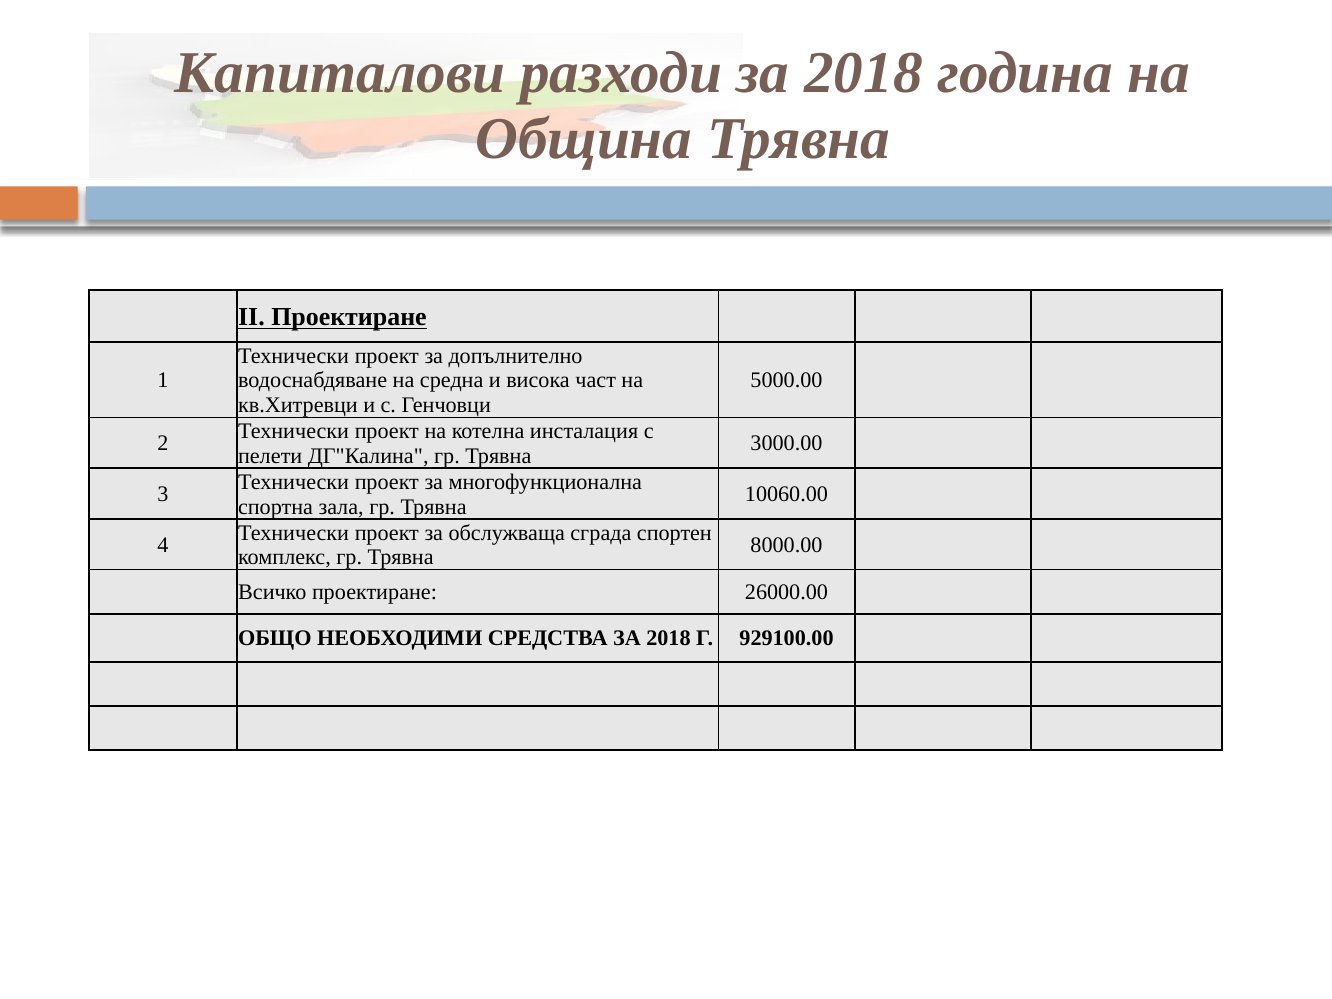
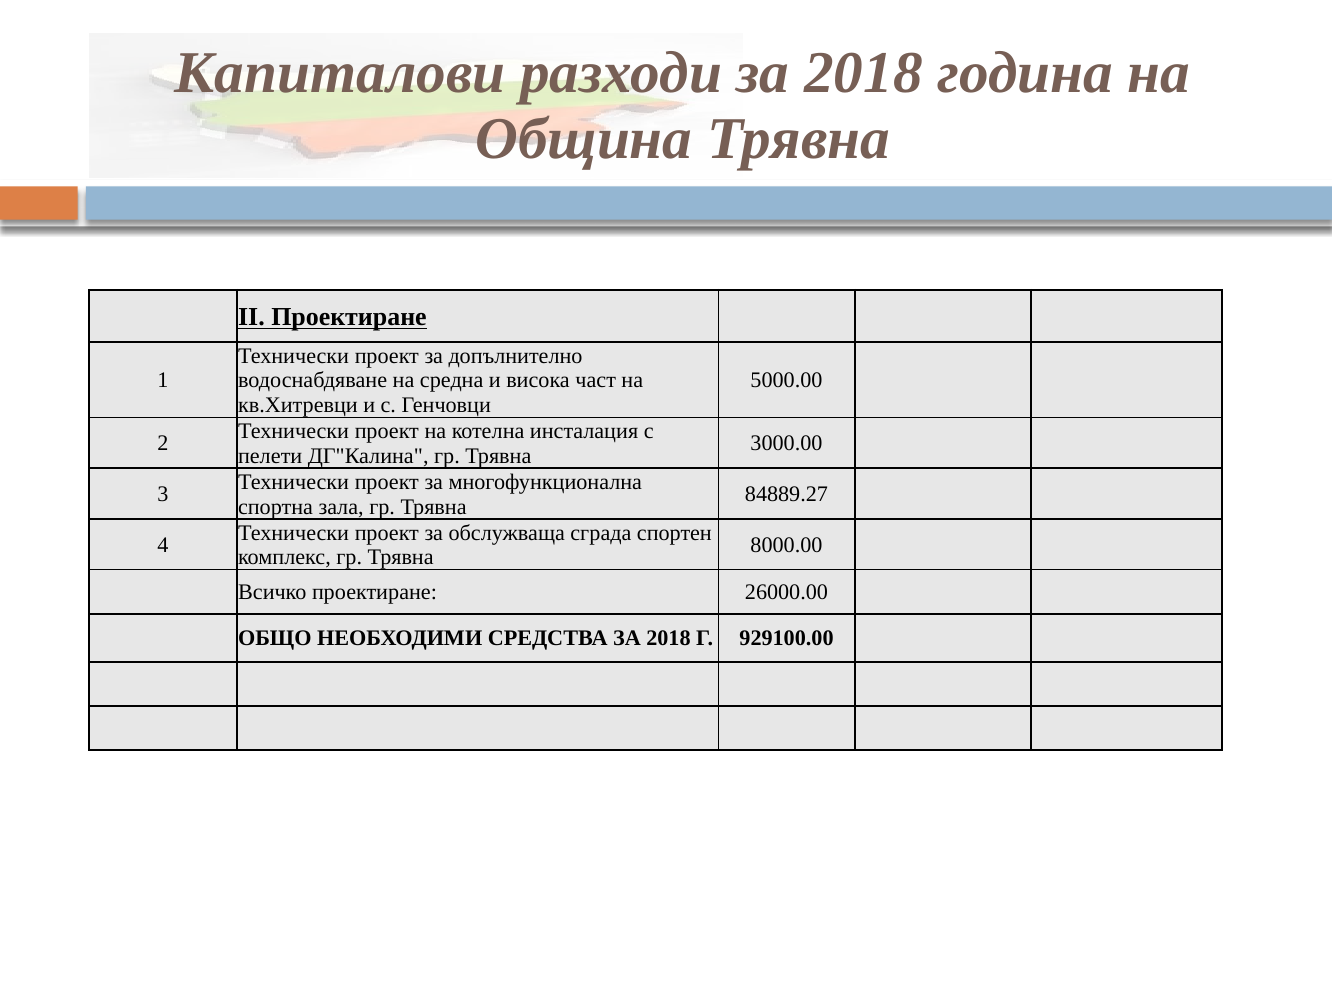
10060.00: 10060.00 -> 84889.27 (786, 494)
